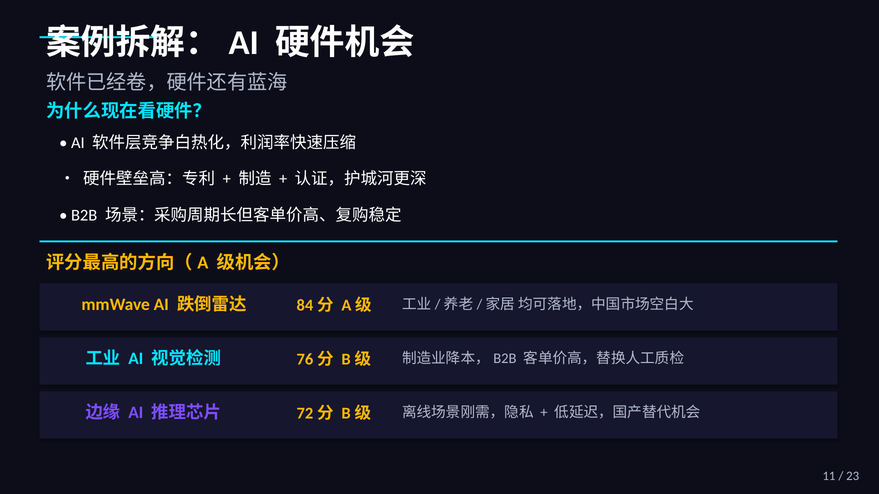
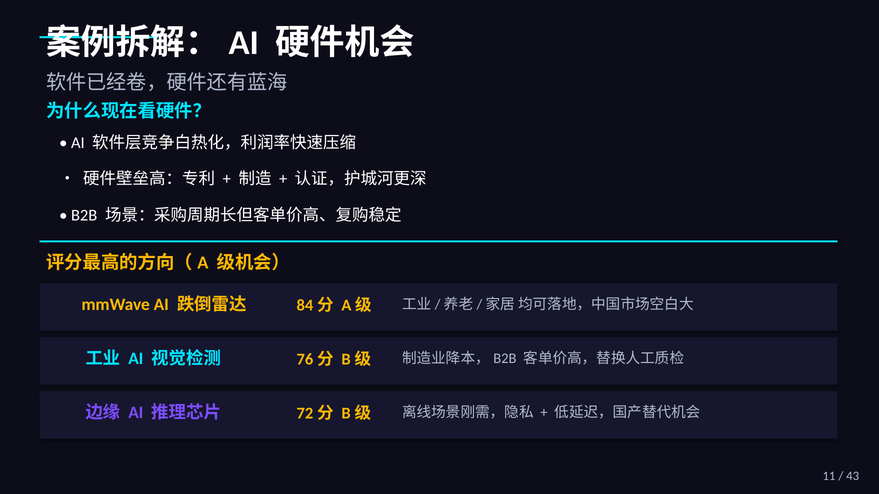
23: 23 -> 43 (853, 477)
